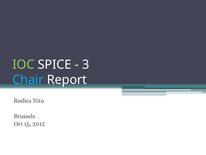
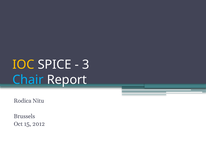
IOC colour: light green -> yellow (23, 64)
